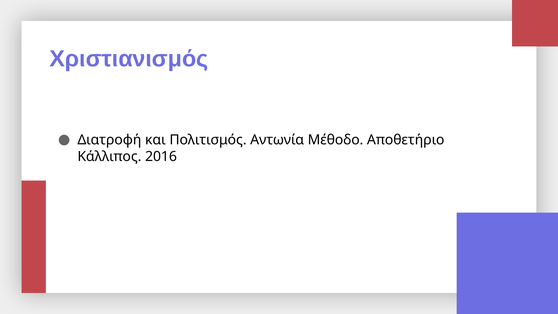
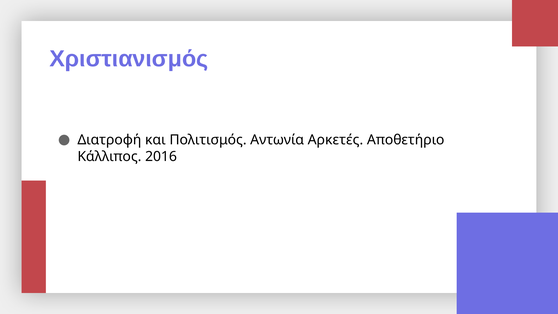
Μέθοδο: Μέθοδο -> Αρκετές (335, 140)
